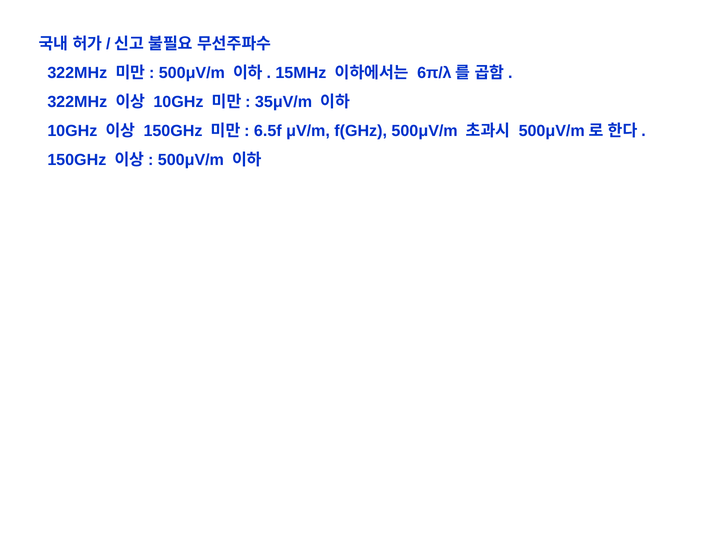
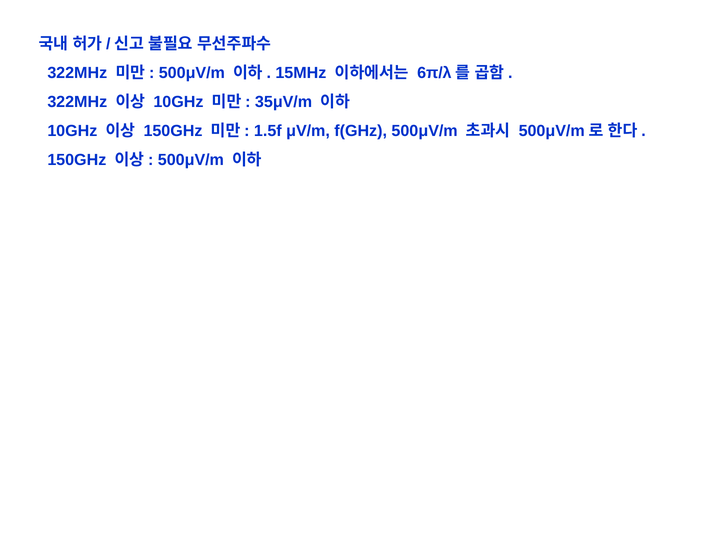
6.5f: 6.5f -> 1.5f (268, 131)
